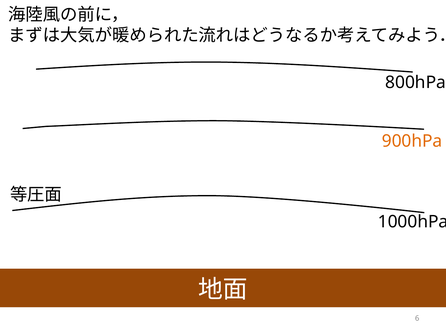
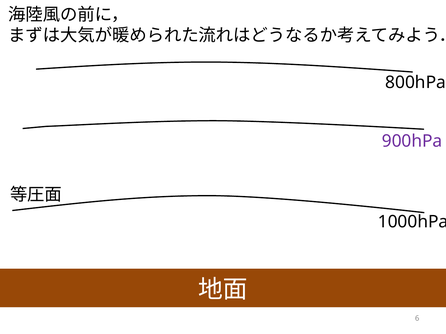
900hPa colour: orange -> purple (412, 141)
